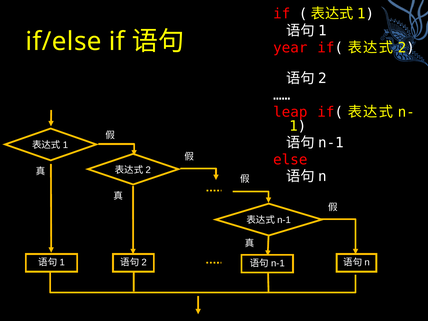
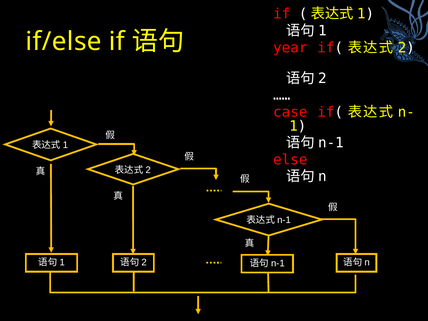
leap: leap -> case (290, 112)
